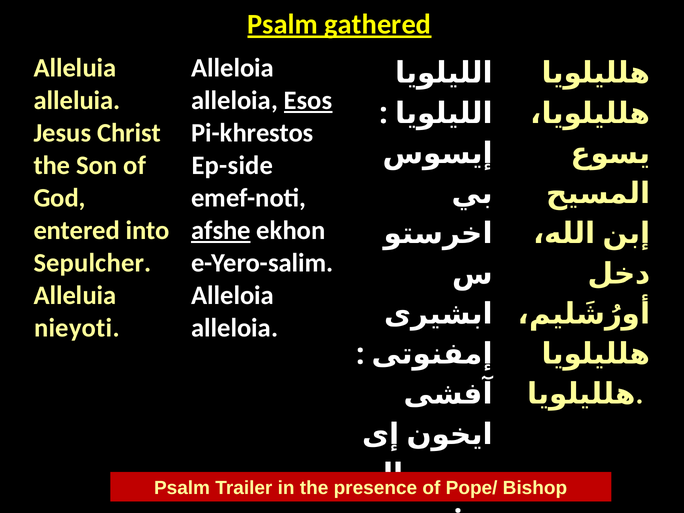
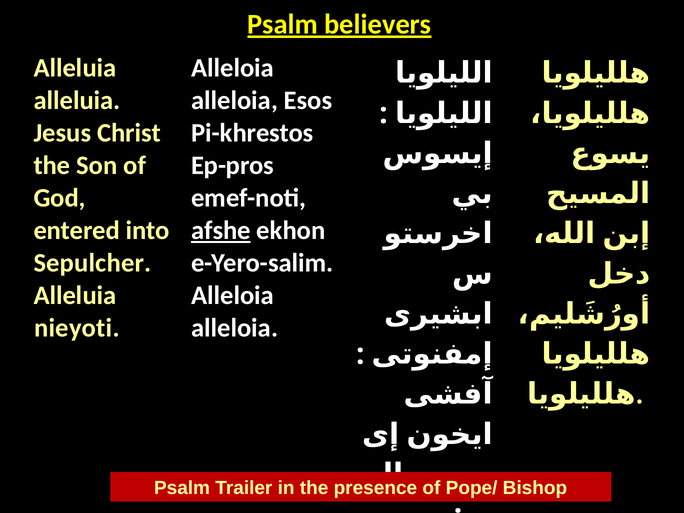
gathered: gathered -> believers (378, 25)
Esos underline: present -> none (308, 101)
Ep-side: Ep-side -> Ep-pros (233, 166)
